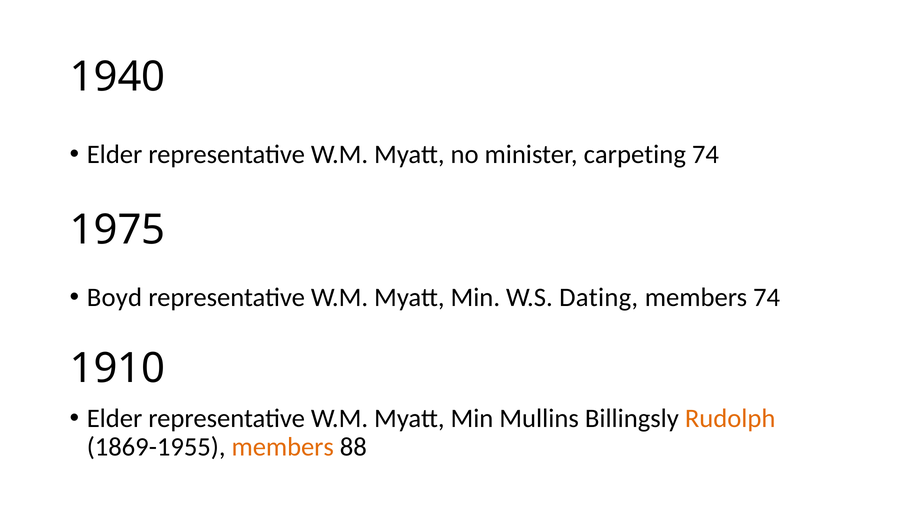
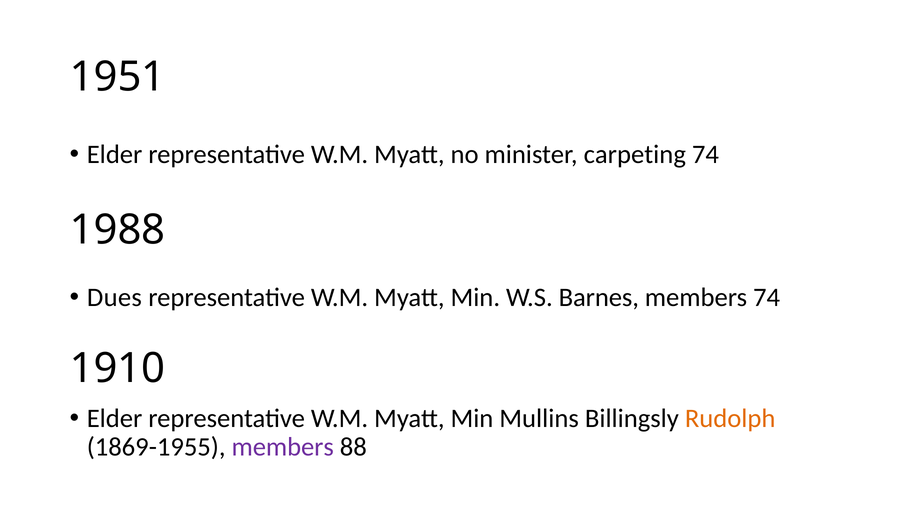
1940: 1940 -> 1951 (118, 77)
1975: 1975 -> 1988 (118, 230)
Boyd: Boyd -> Dues (114, 297)
Dating: Dating -> Barnes (599, 297)
members colour: orange -> purple (283, 447)
